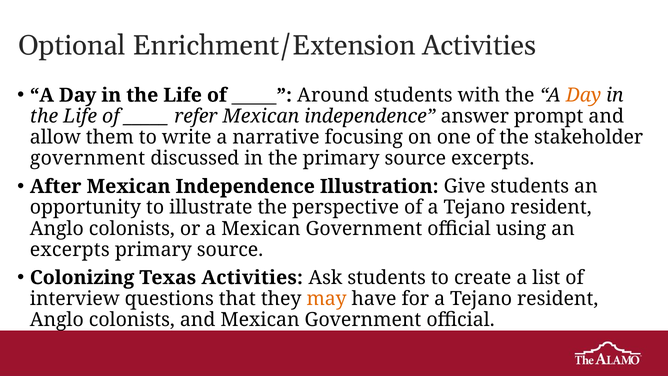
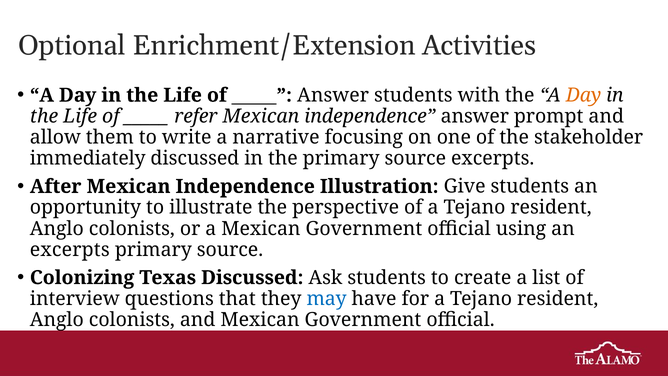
Around: Around -> Answer (333, 95)
government: government -> immediately (88, 158)
Texas Activities: Activities -> Discussed (252, 277)
may colour: orange -> blue (327, 299)
